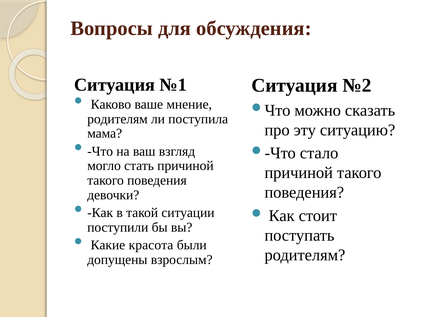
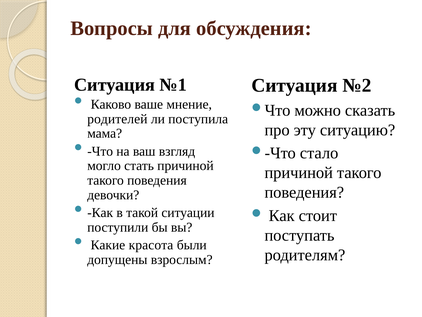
родителям: родителям -> родителей (117, 119)
